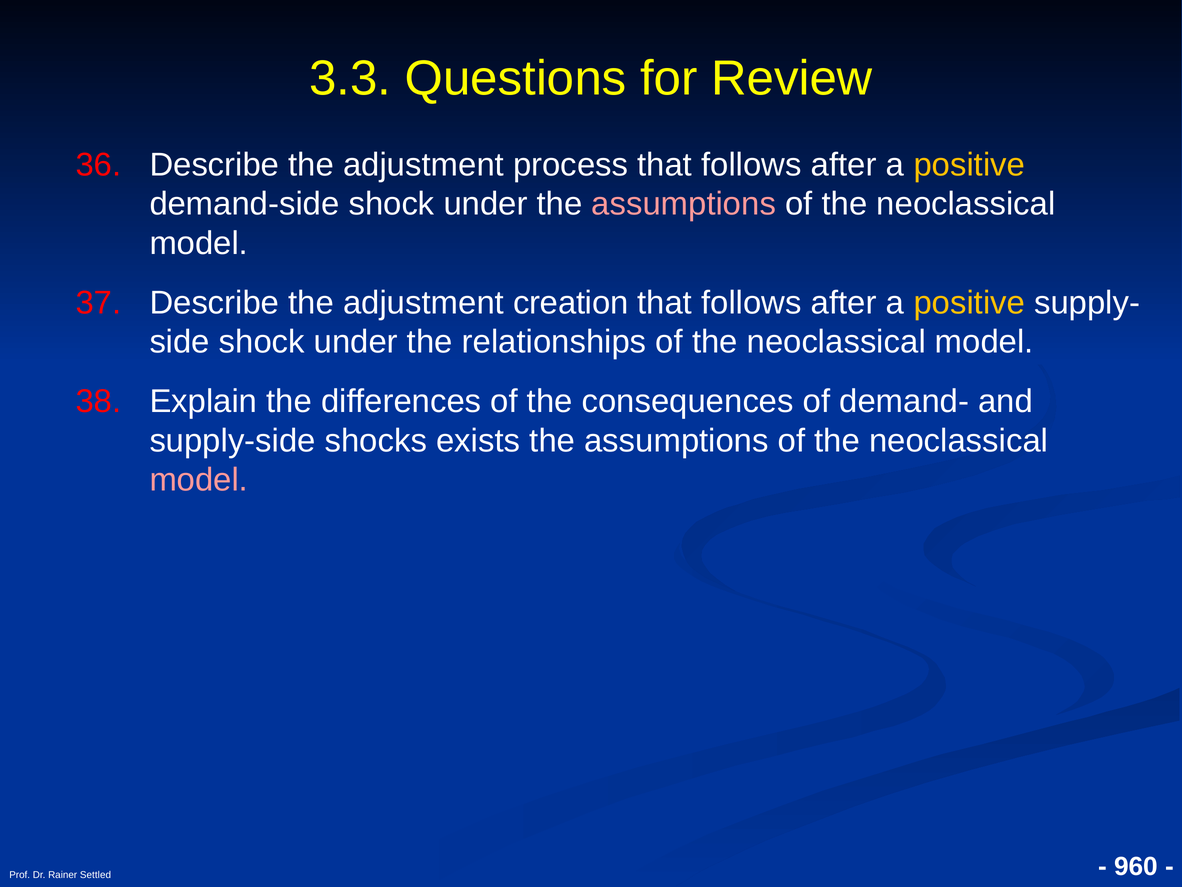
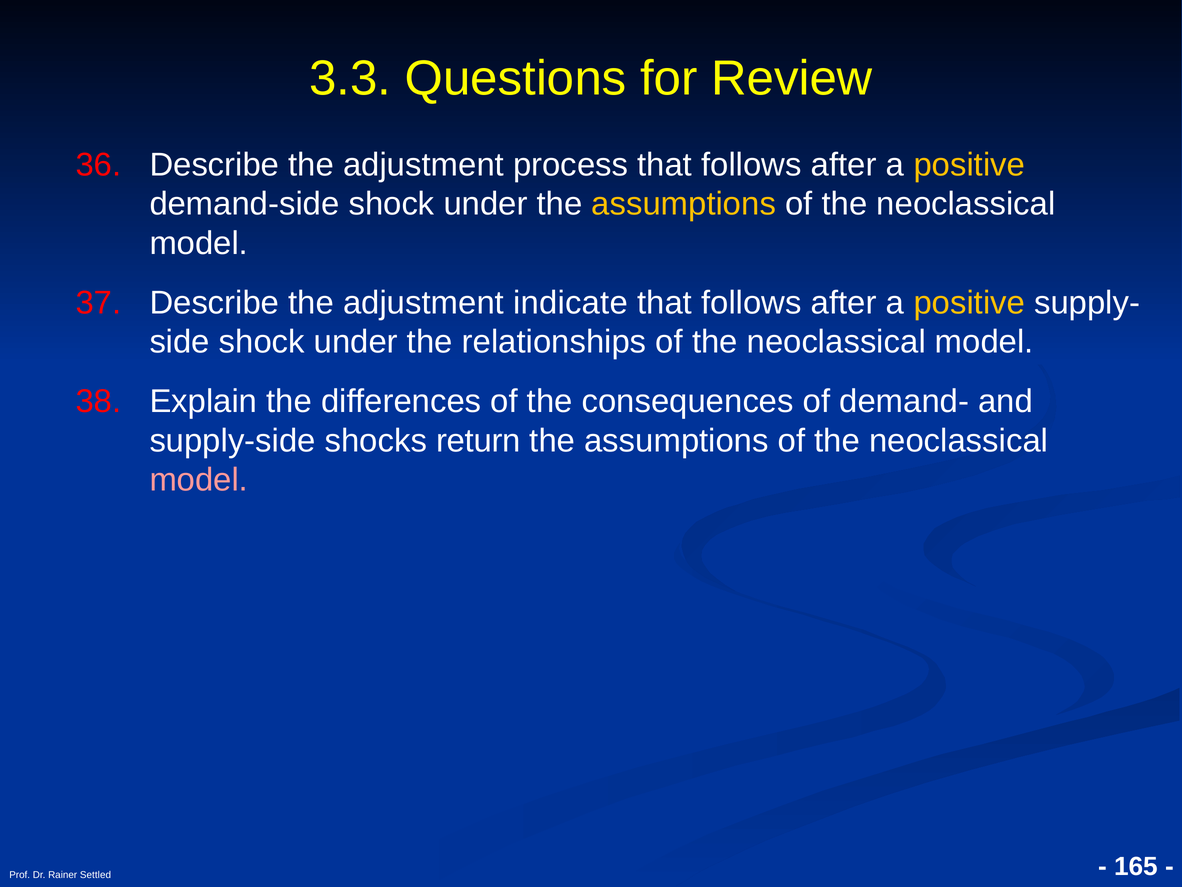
assumptions colour: pink -> yellow (684, 204)
creation: creation -> indicate (570, 303)
exists: exists -> return (478, 440)
960: 960 -> 165 (1136, 866)
